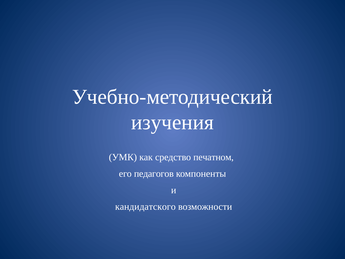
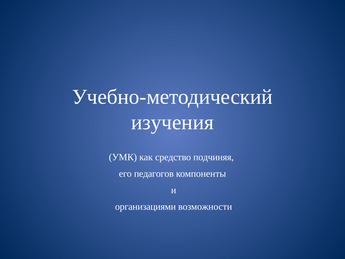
печатном: печатном -> подчиняя (214, 157)
кандидатского: кандидатского -> организациями (145, 207)
